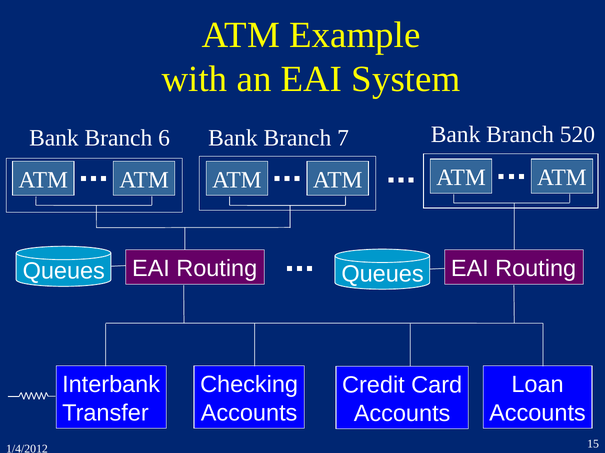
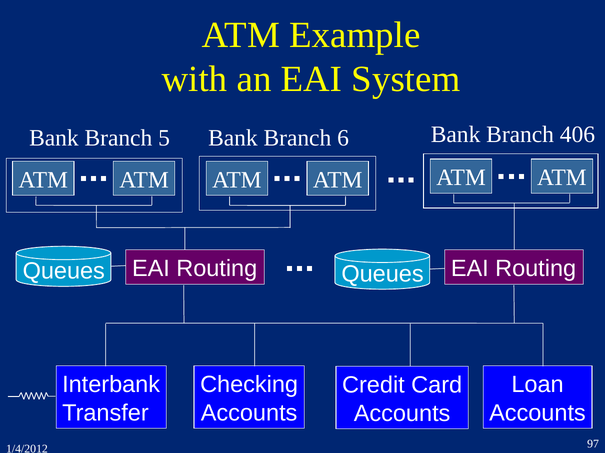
6: 6 -> 5 (164, 138)
7: 7 -> 6 (343, 138)
520: 520 -> 406 (577, 135)
15: 15 -> 97 (593, 444)
